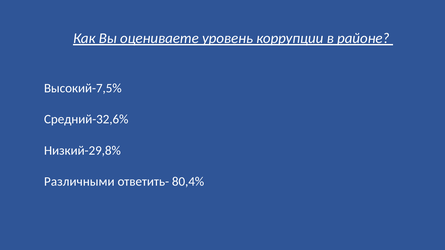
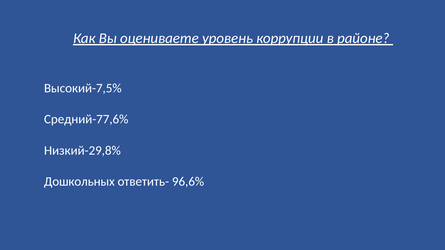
Средний-32,6%: Средний-32,6% -> Средний-77,6% (86, 119)
Различными: Различными -> Дошкольных (79, 182)
80,4%: 80,4% -> 96,6% (188, 182)
